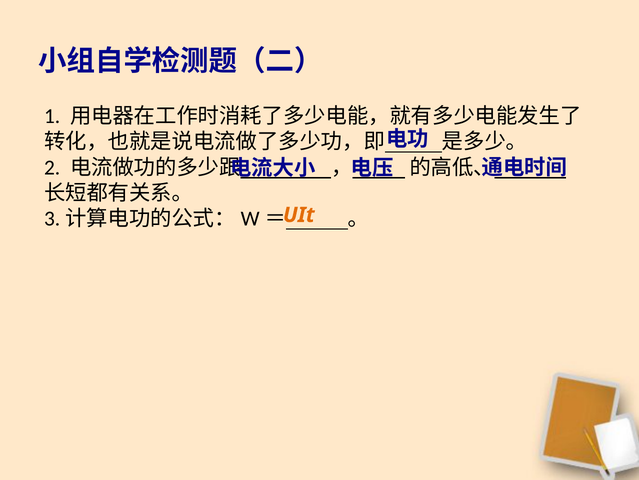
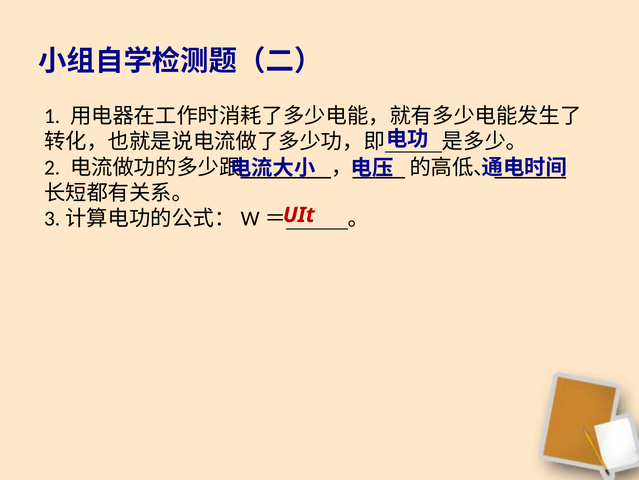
UIt colour: orange -> red (299, 215)
